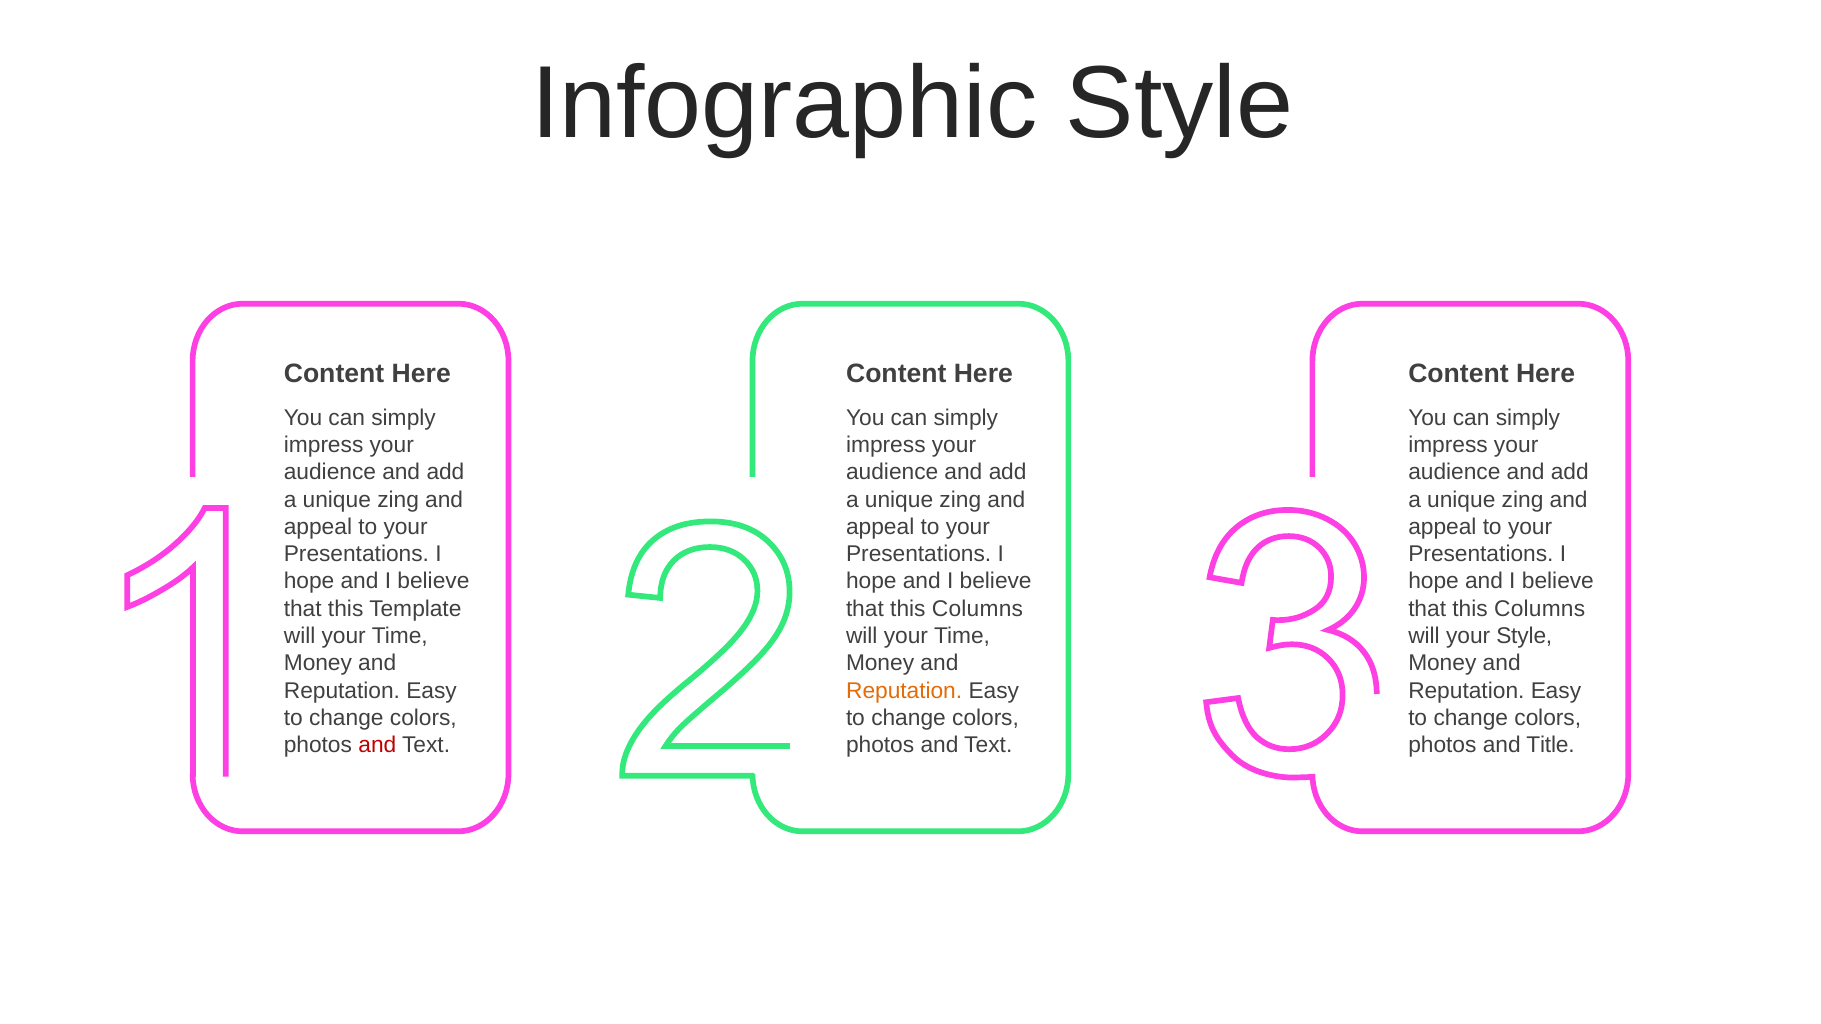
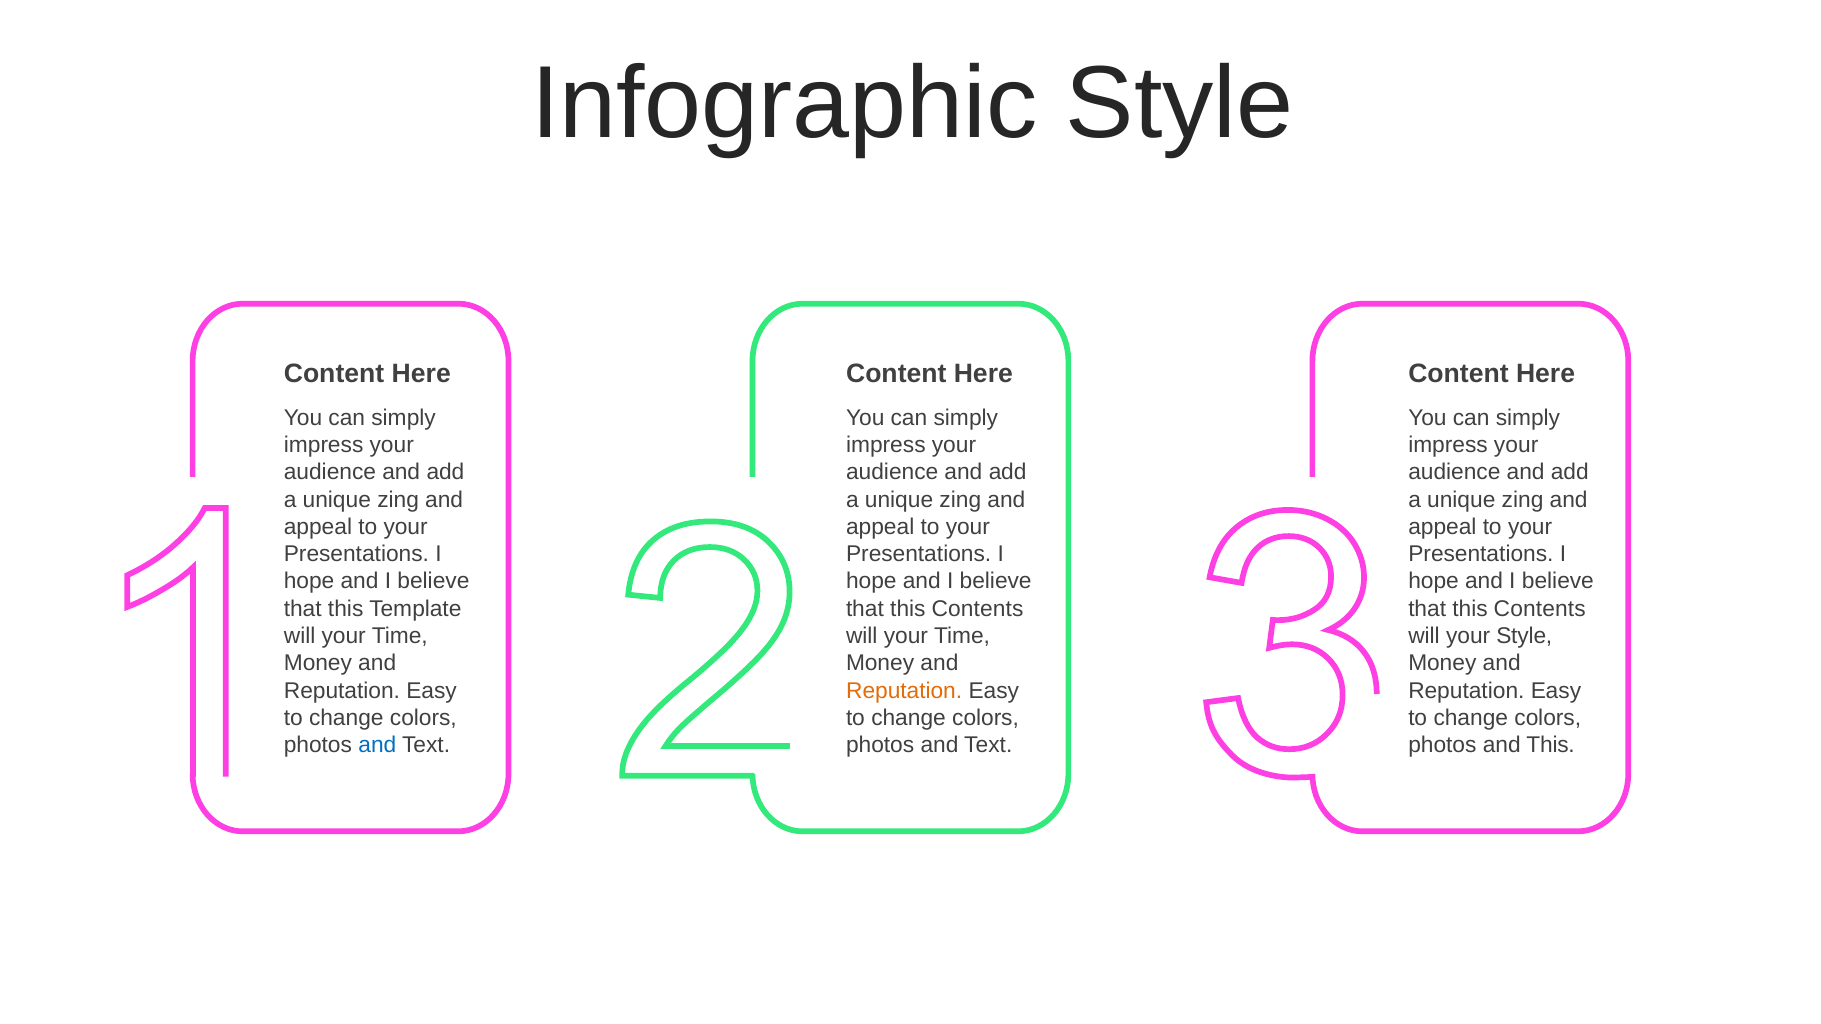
Columns: Columns -> Contents (978, 609)
Columns: Columns -> Contents (1540, 609)
and colour: red -> blue (377, 745)
and Title: Title -> This (1551, 745)
